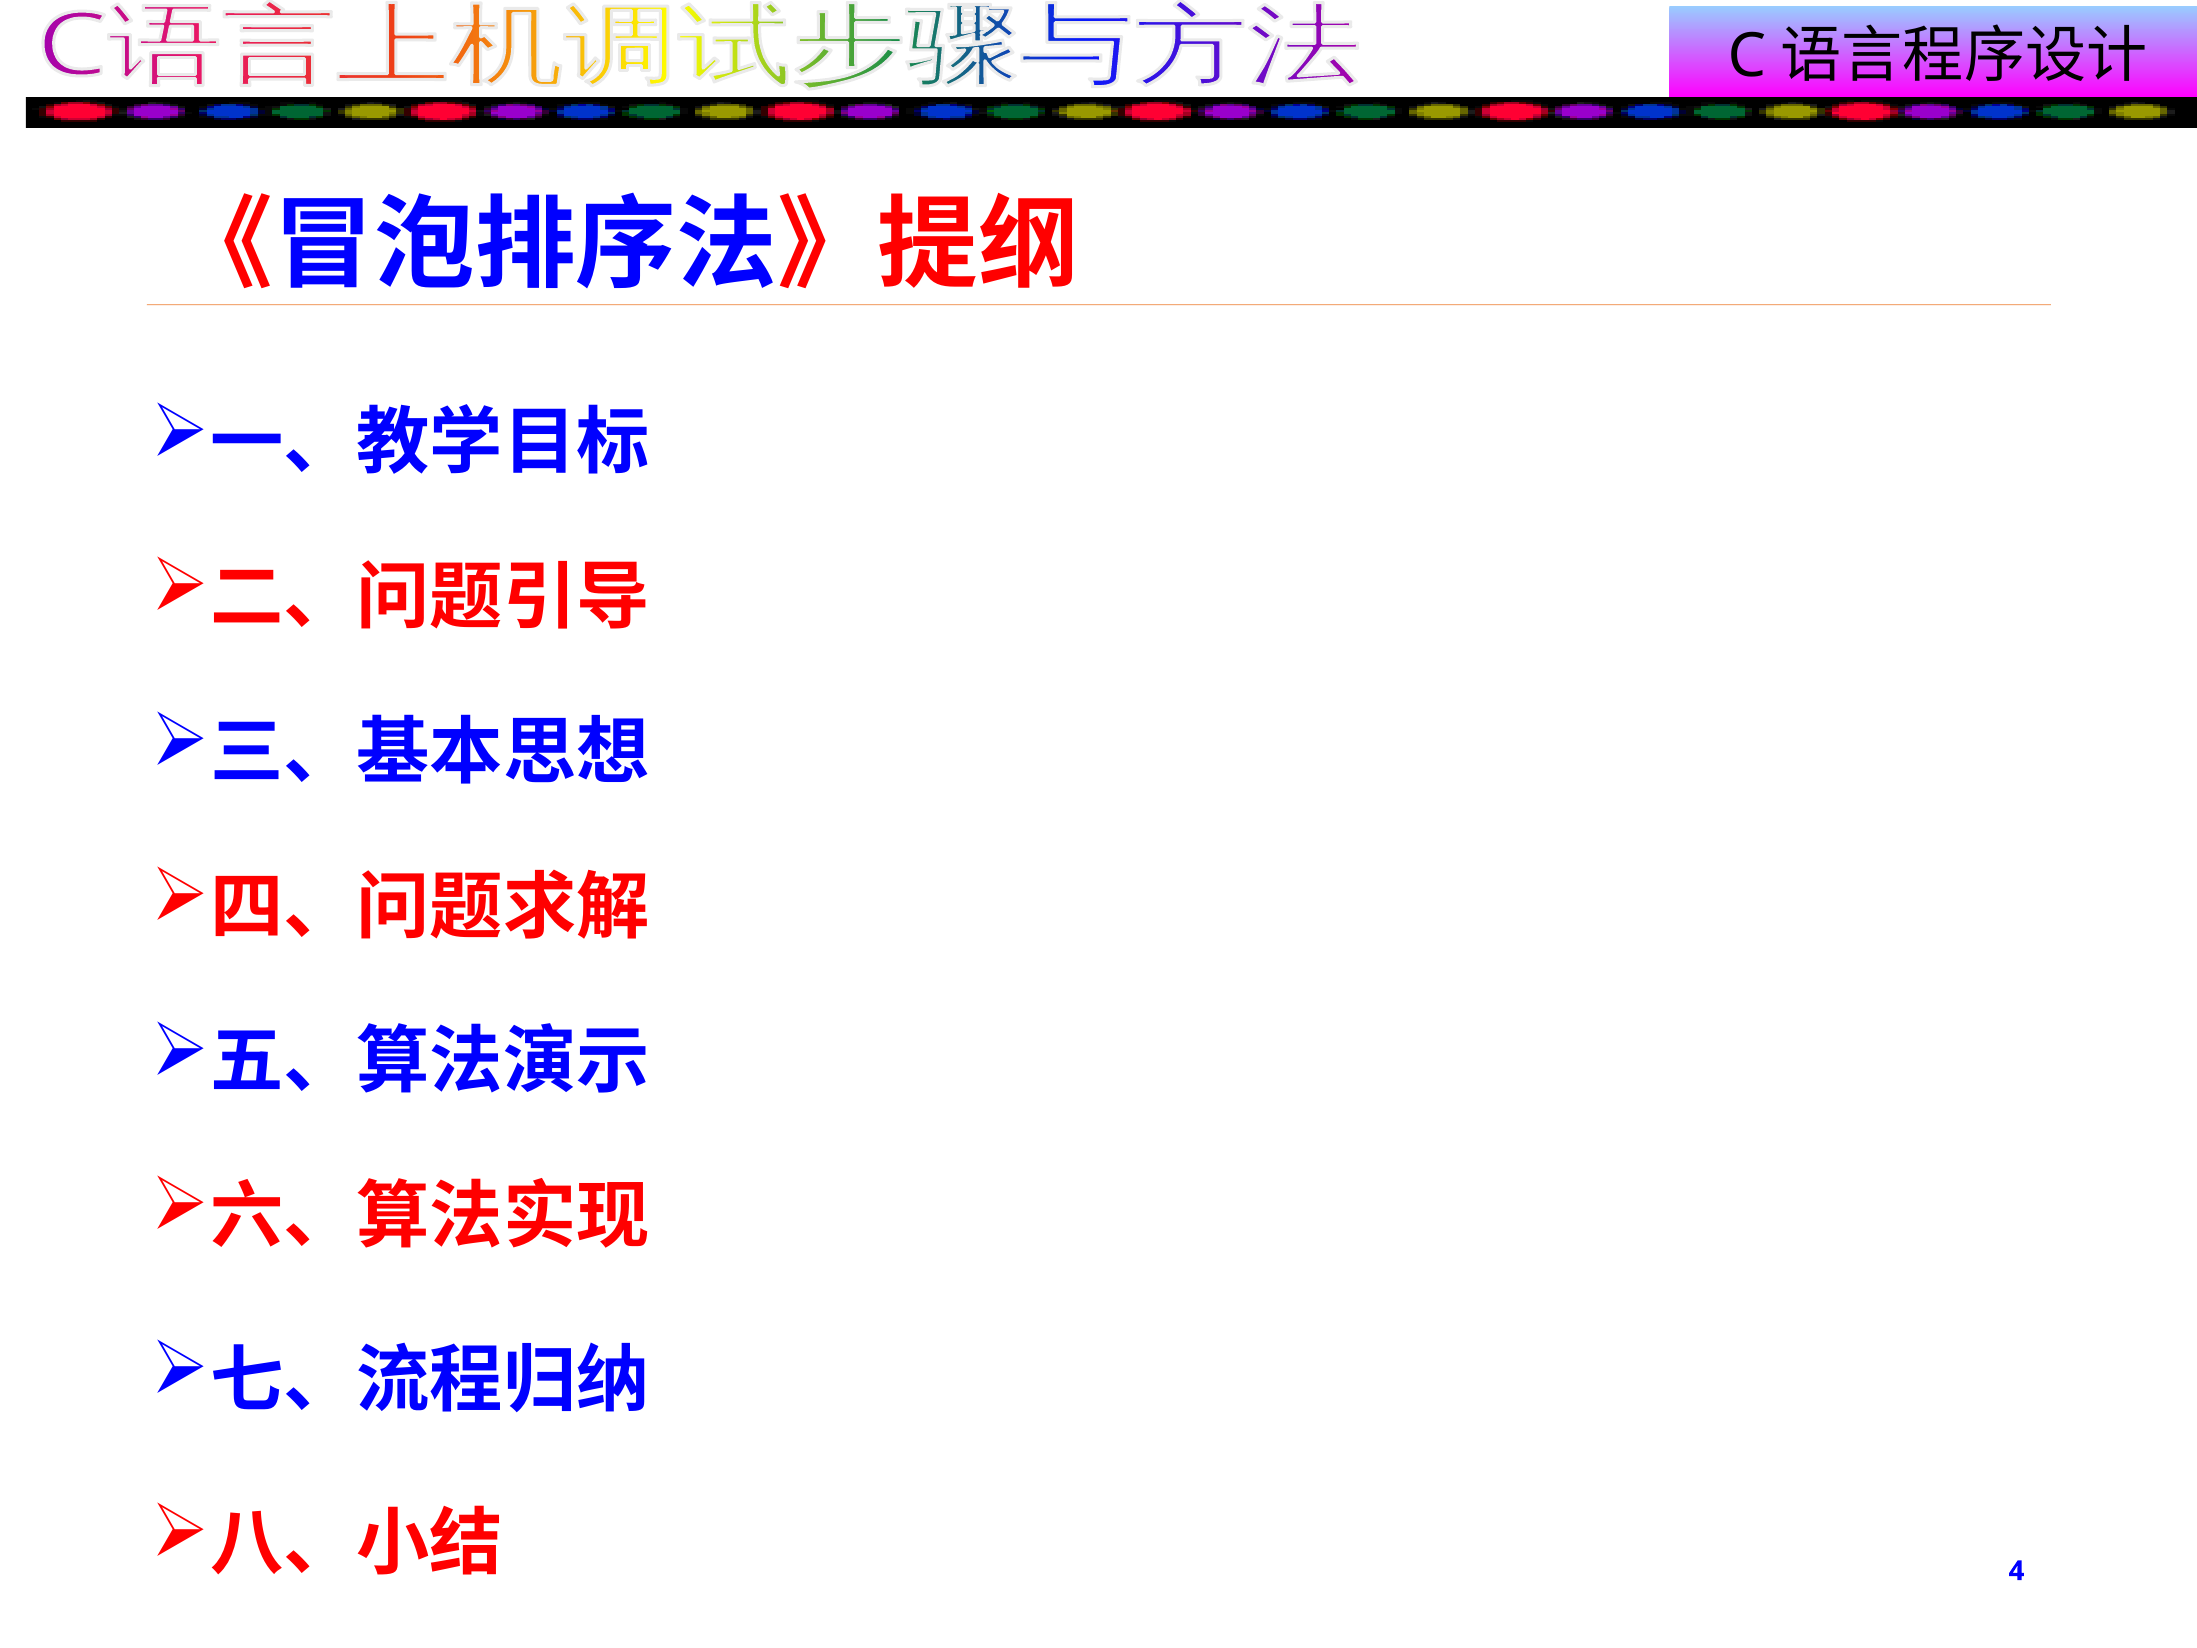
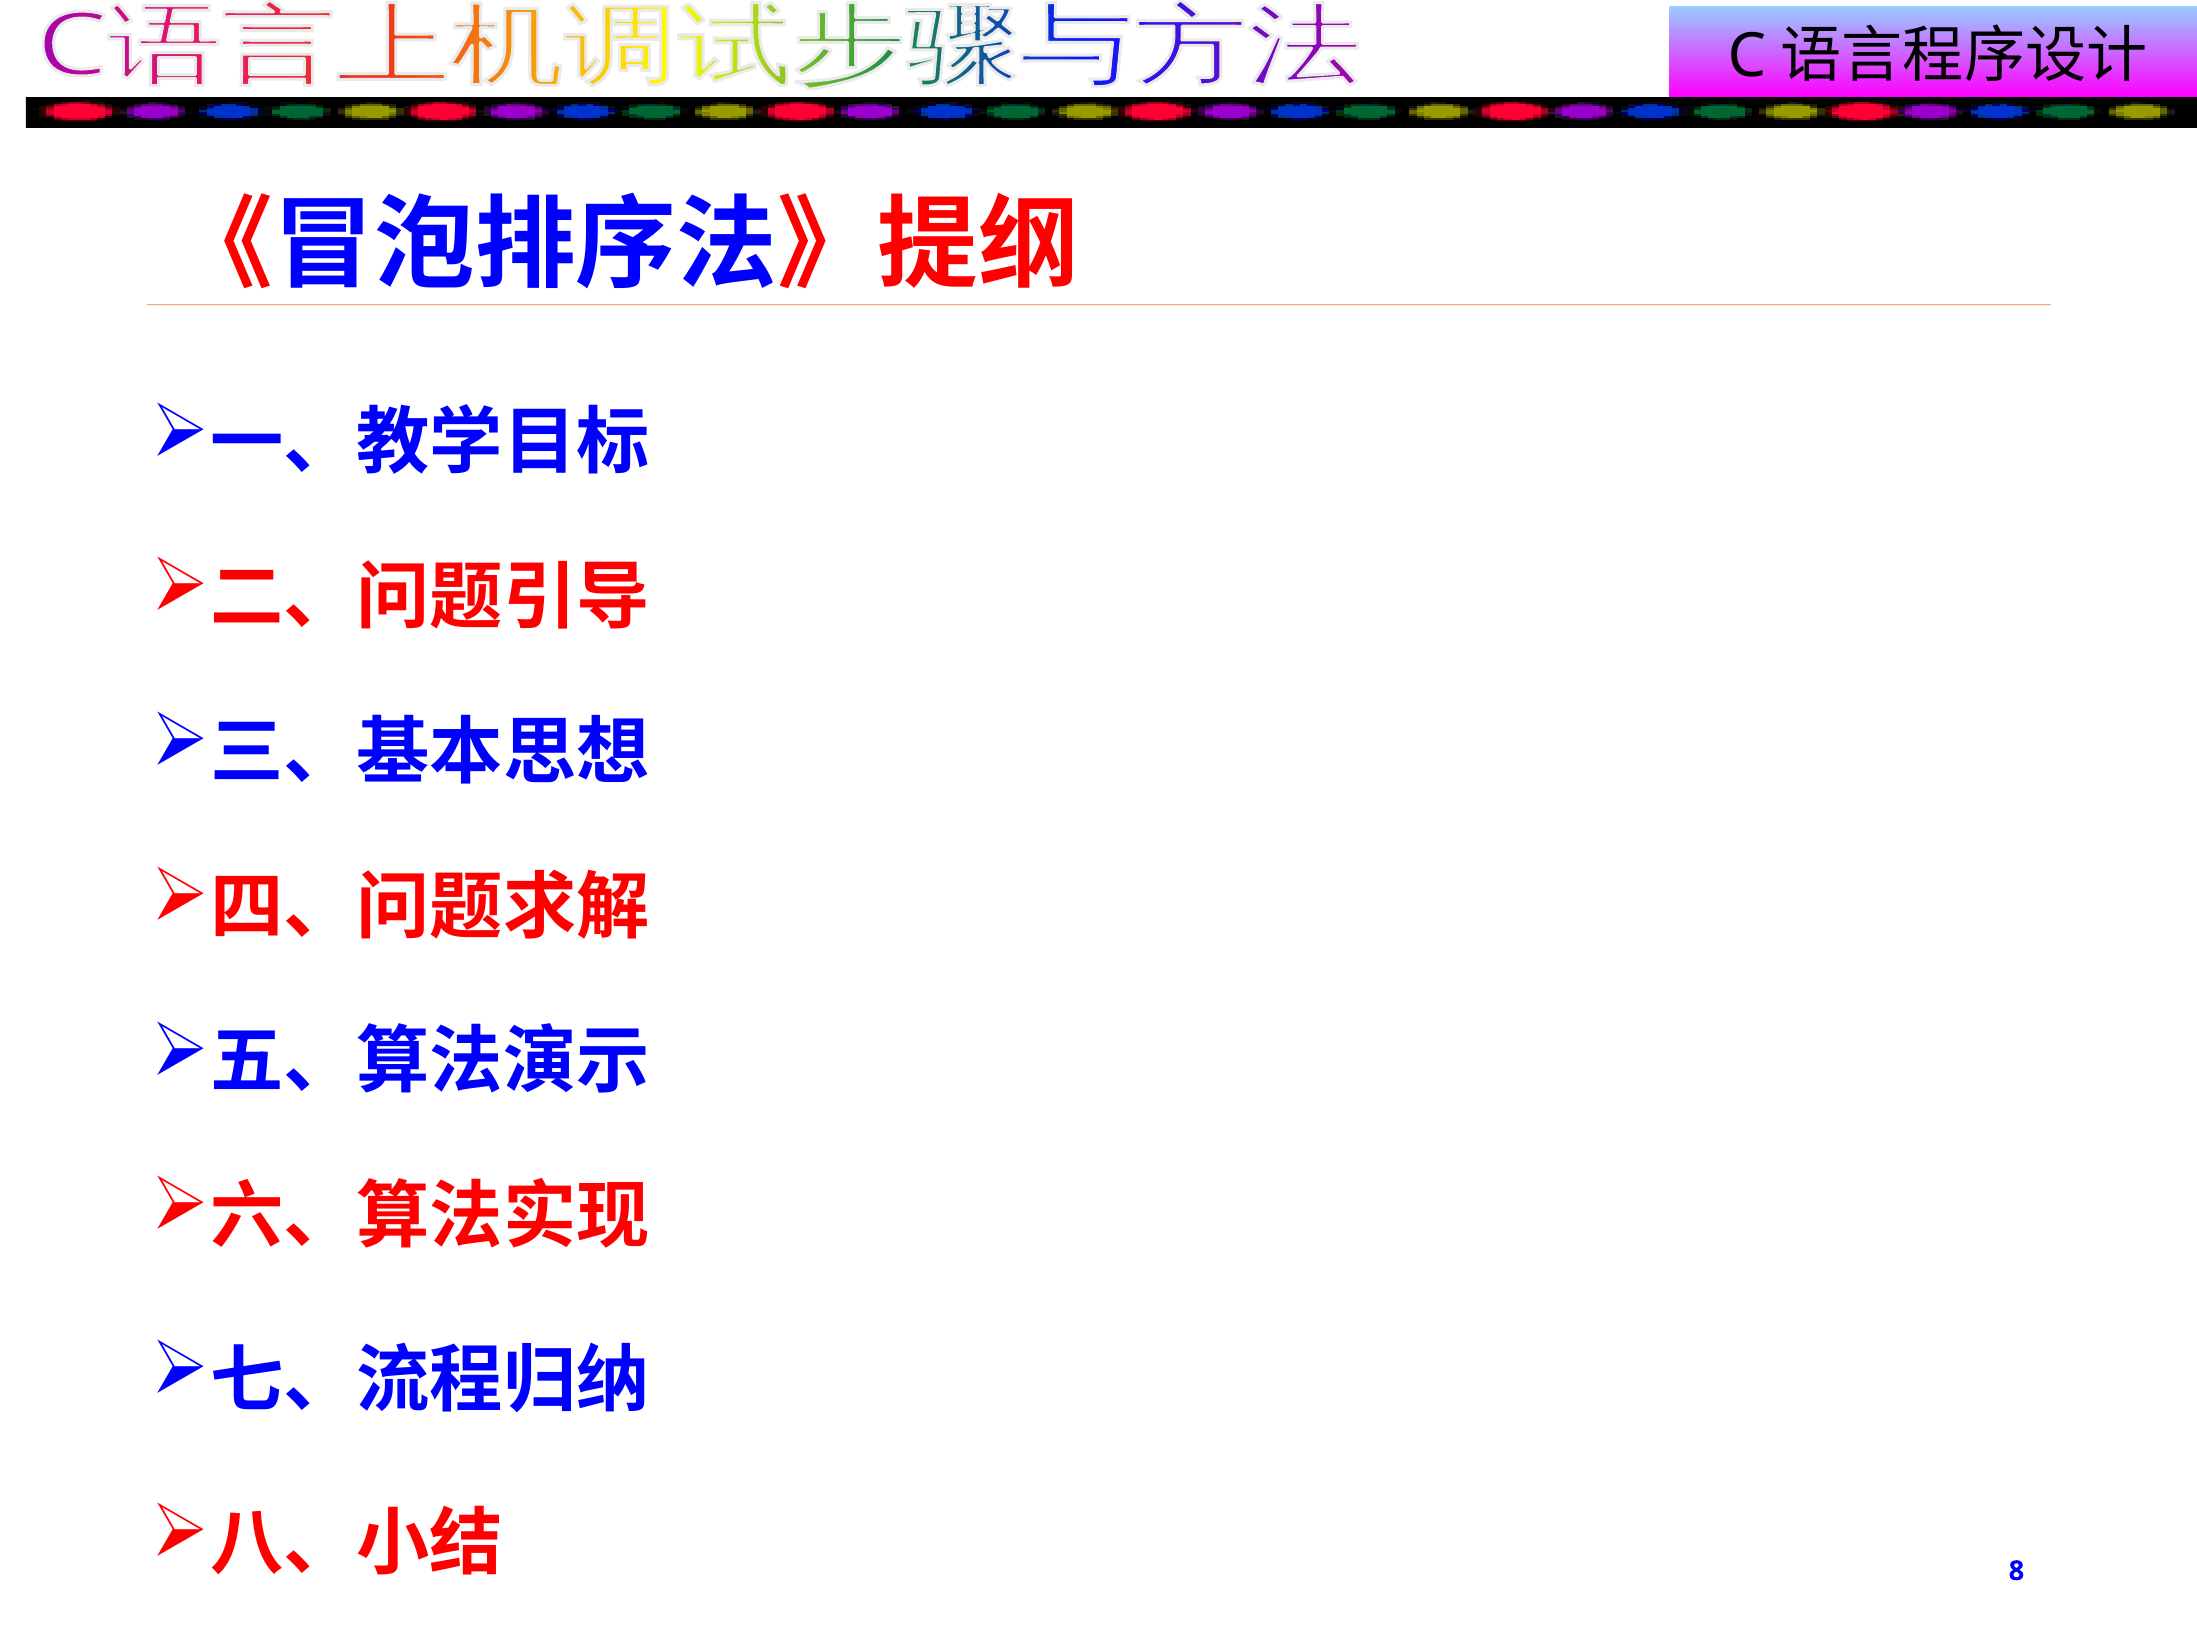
4: 4 -> 8 (2016, 1571)
